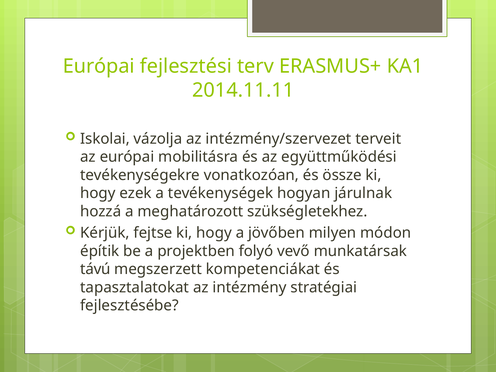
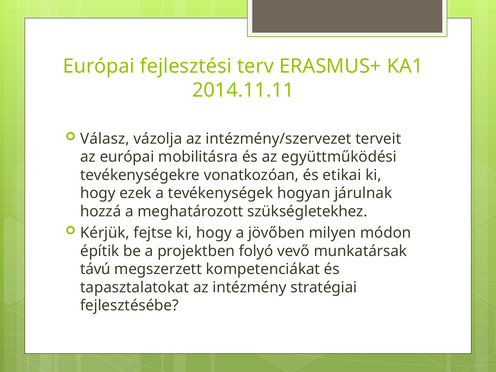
Iskolai: Iskolai -> Válasz (105, 139)
össze: össze -> etikai (342, 175)
